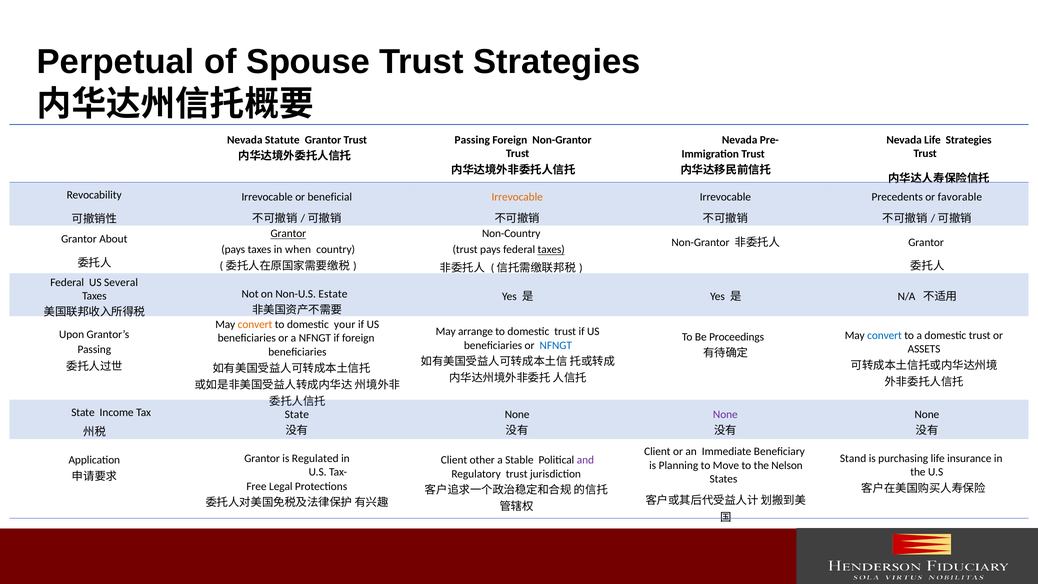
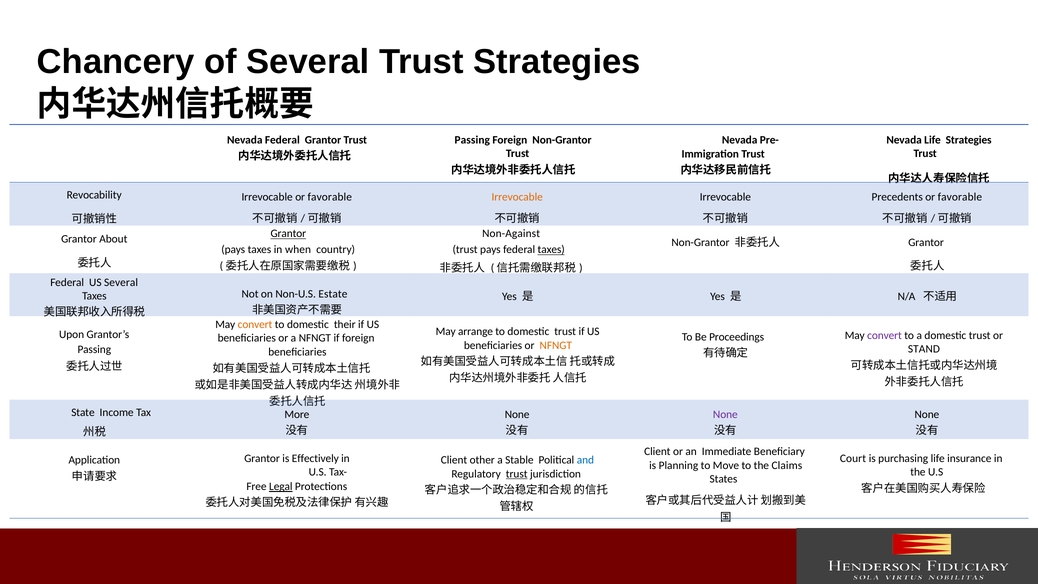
Perpetual: Perpetual -> Chancery (116, 62)
of Spouse: Spouse -> Several (308, 62)
Nevada Statute: Statute -> Federal (282, 140)
Irrevocable or beneficial: beneficial -> favorable (330, 197)
Non-Country: Non-Country -> Non-Against (511, 234)
your: your -> their (345, 324)
convert colour: blue -> purple (885, 335)
NFNGT colour: blue -> orange (556, 345)
ASSETS: ASSETS -> STAND (924, 349)
State: State -> More (297, 414)
Regulated: Regulated -> Effectively (315, 458)
Stand: Stand -> Court (853, 458)
and colour: purple -> blue (585, 460)
Nelson: Nelson -> Claims (787, 465)
trust underline: none -> present (517, 474)
Legal underline: none -> present (281, 486)
